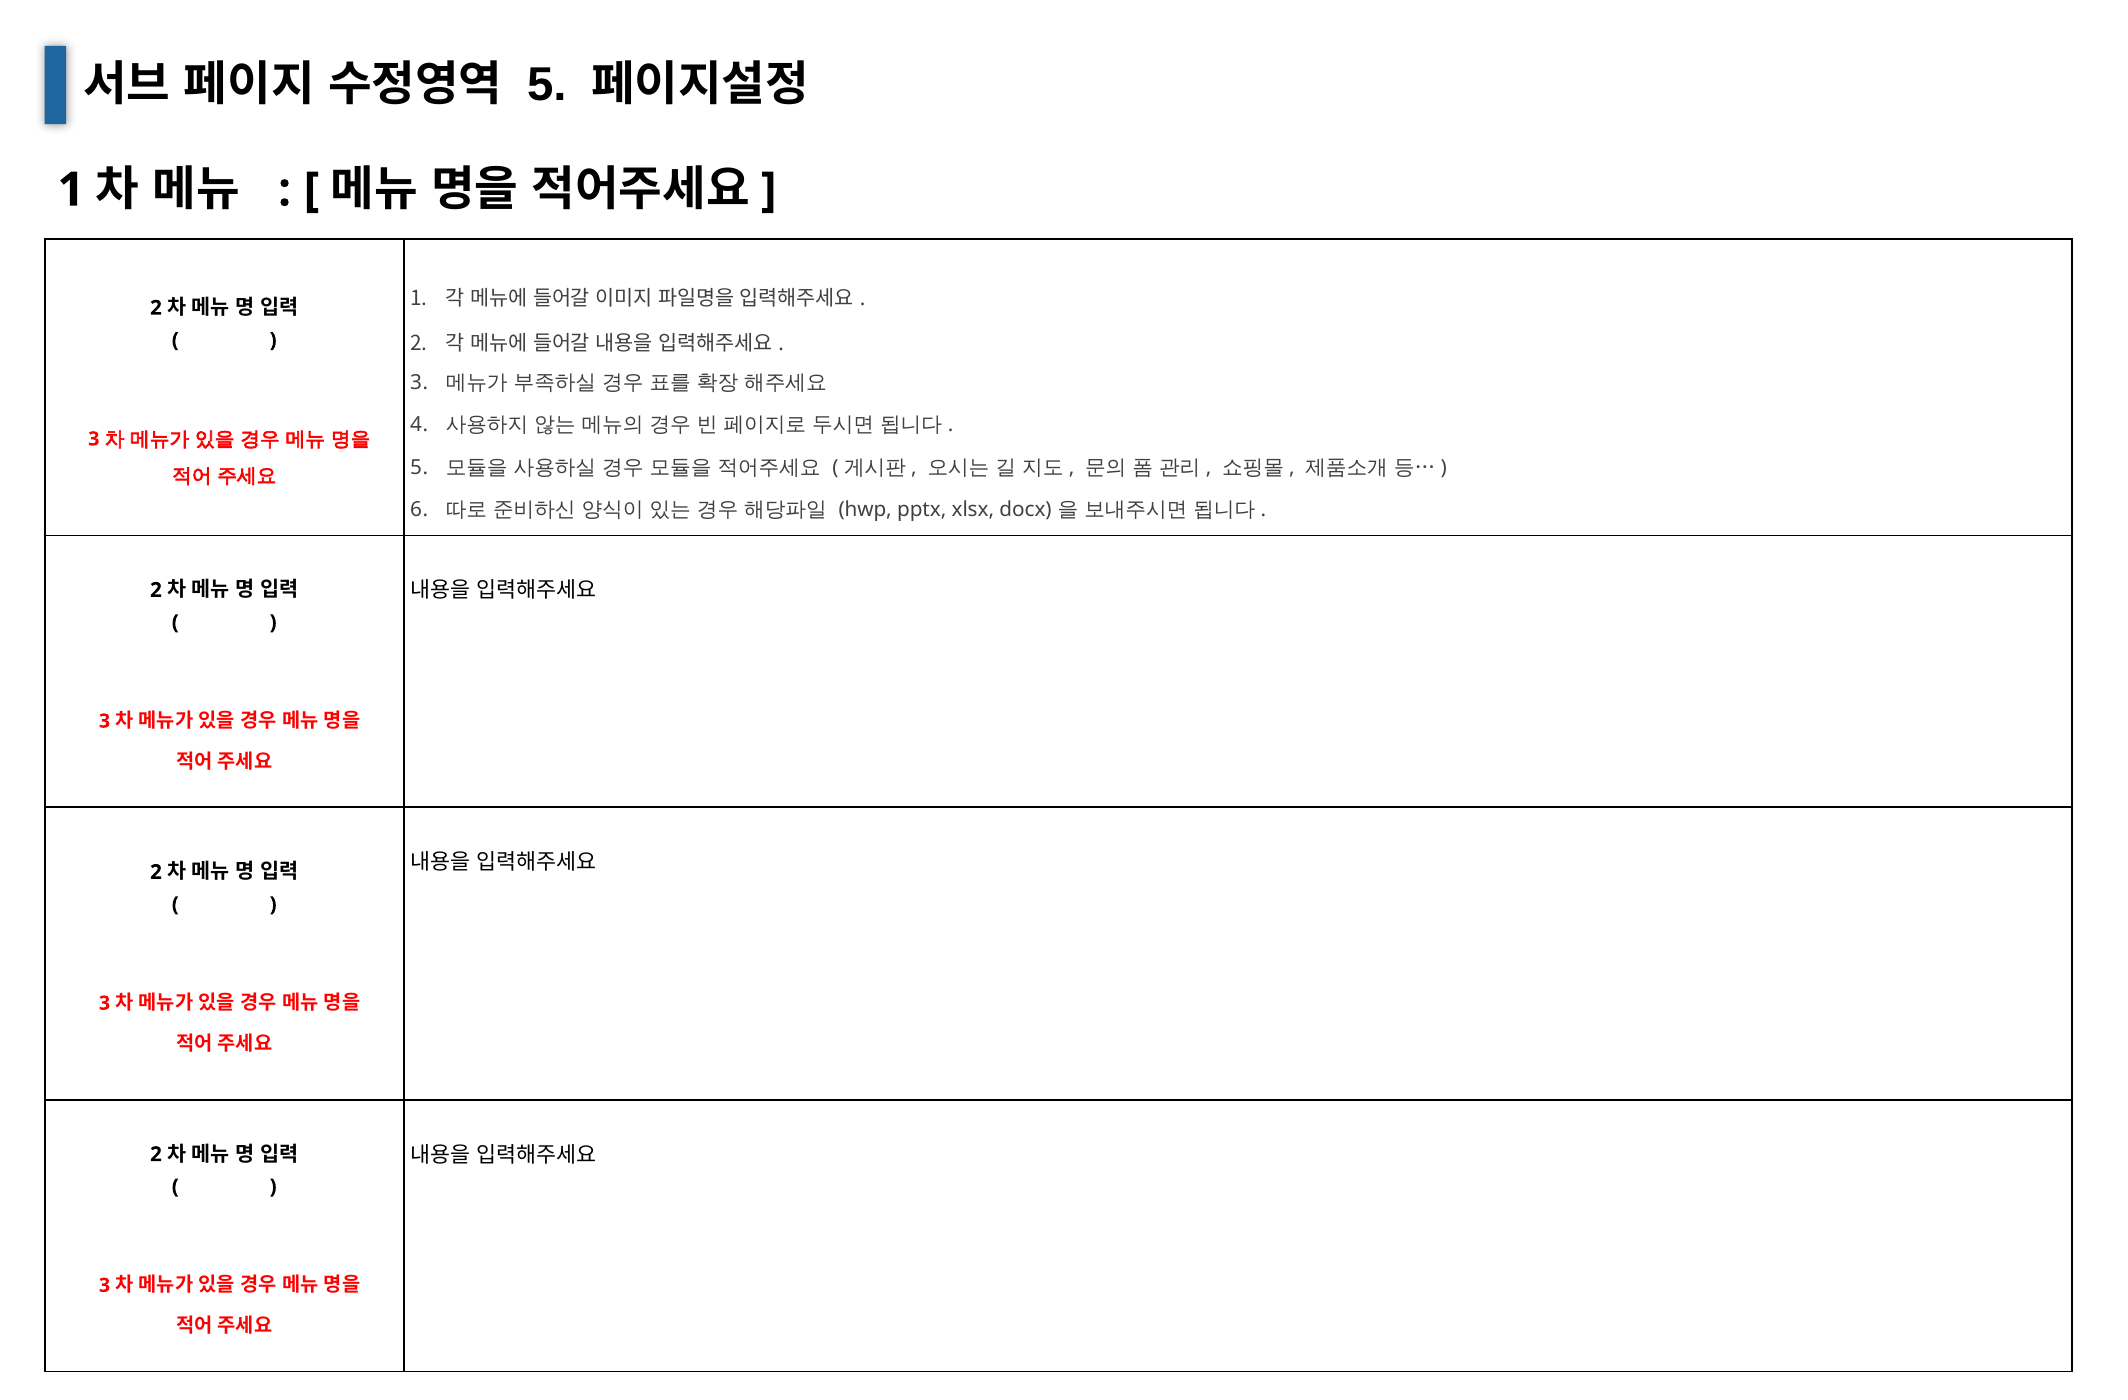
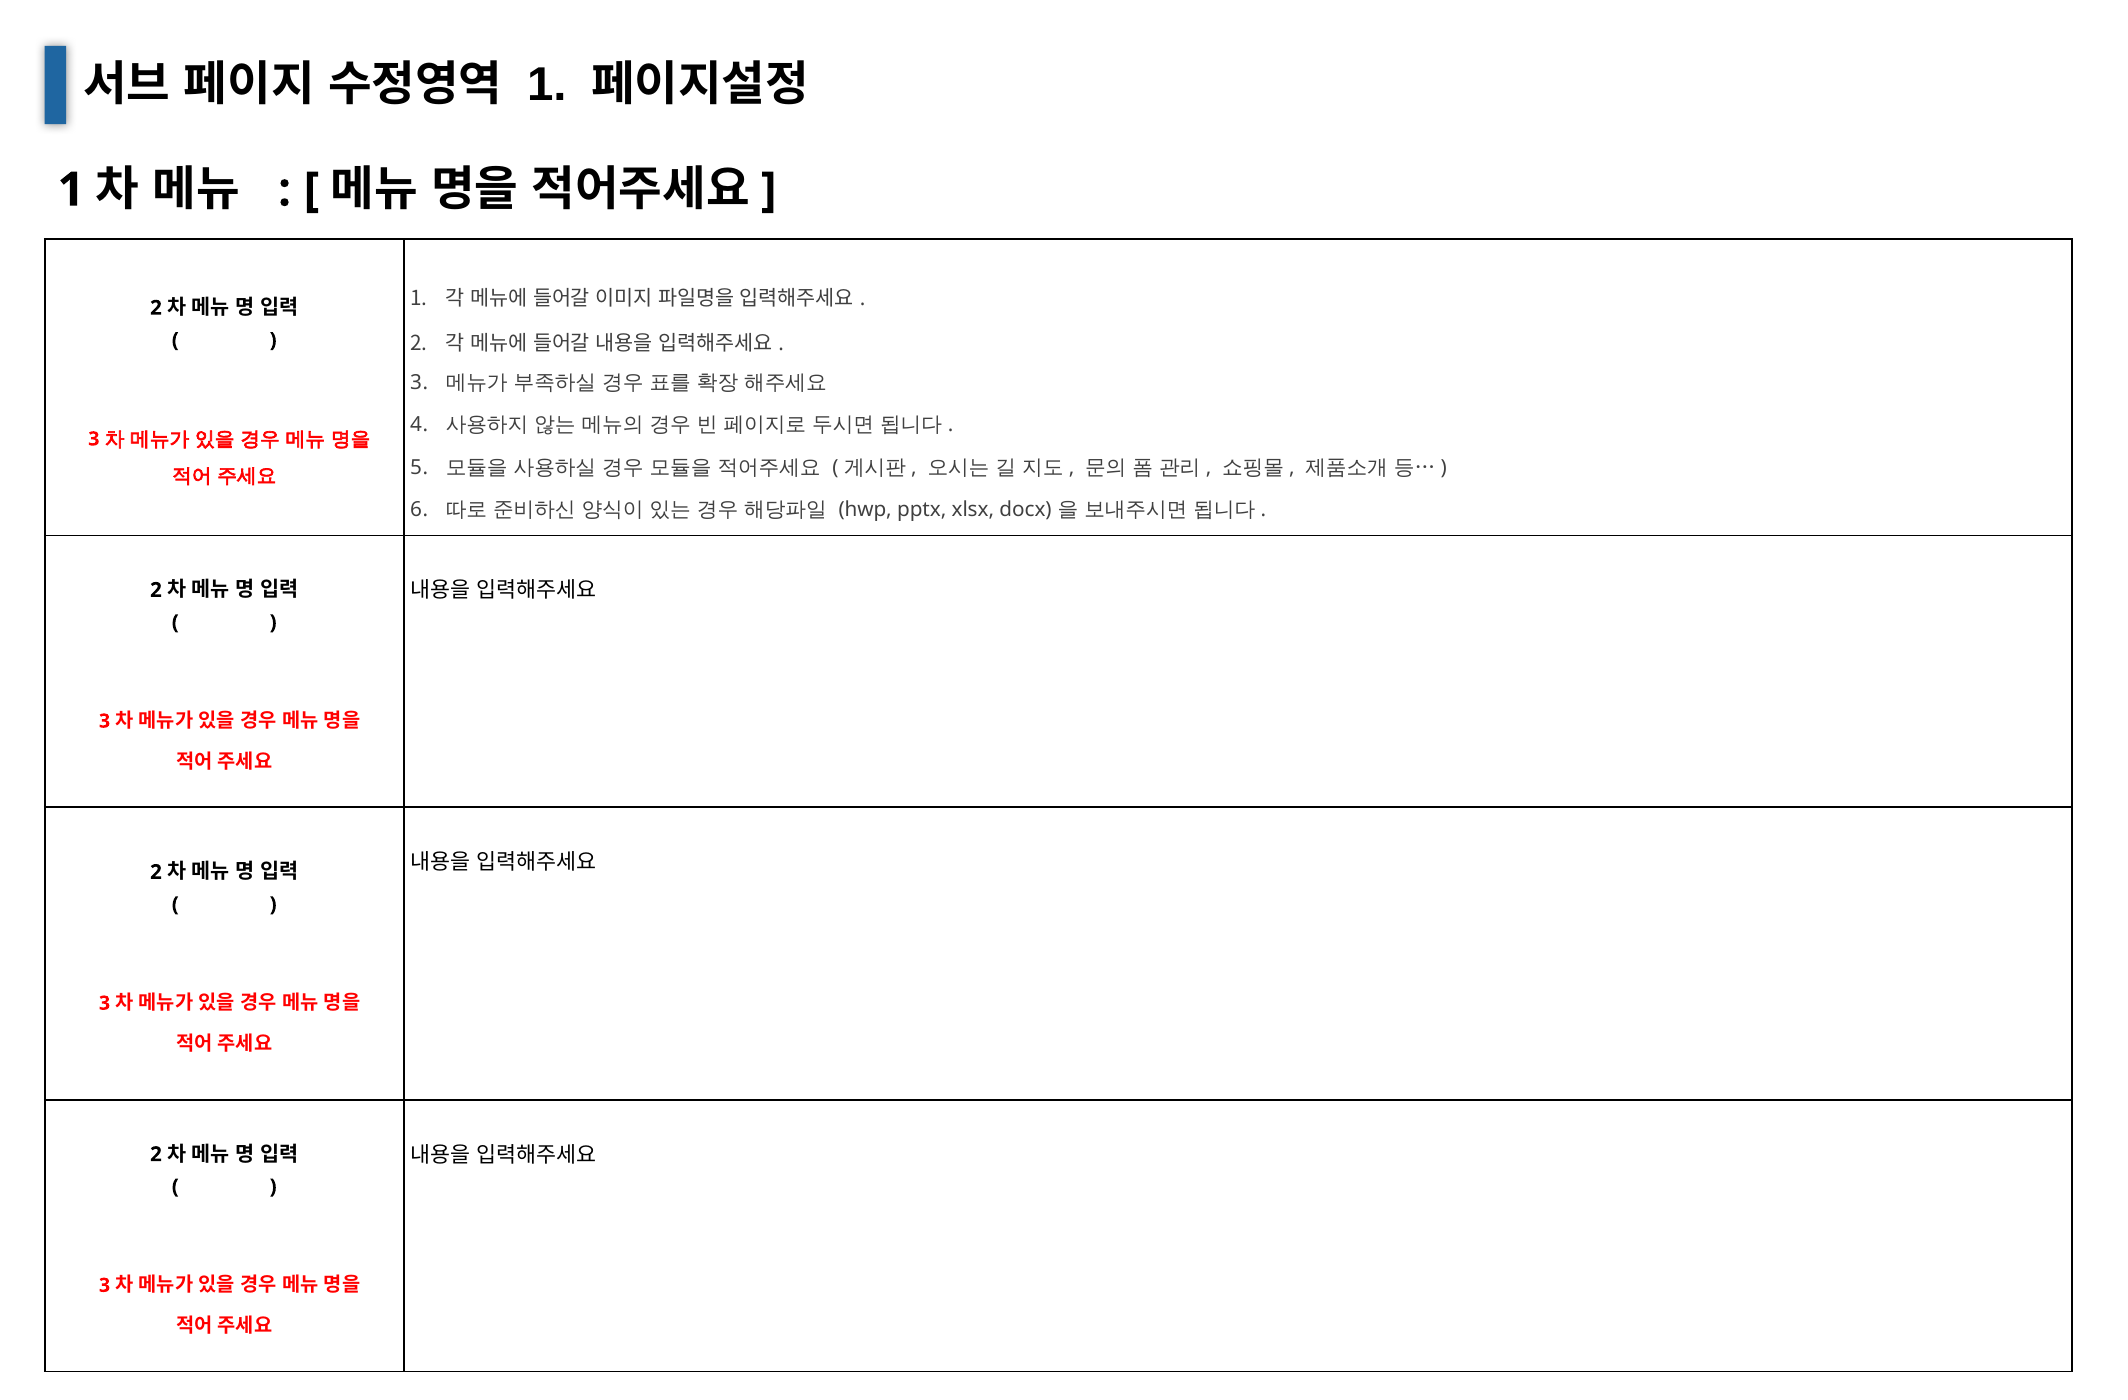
5: 5 -> 1 (547, 85)
